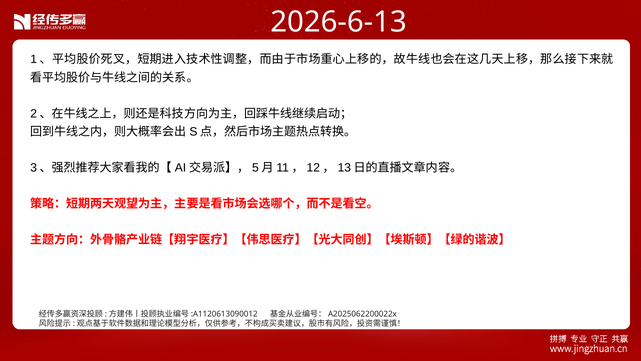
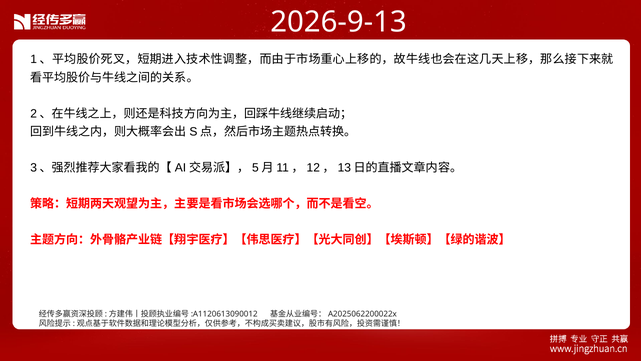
2026-6-13: 2026-6-13 -> 2026-9-13 (339, 22)
